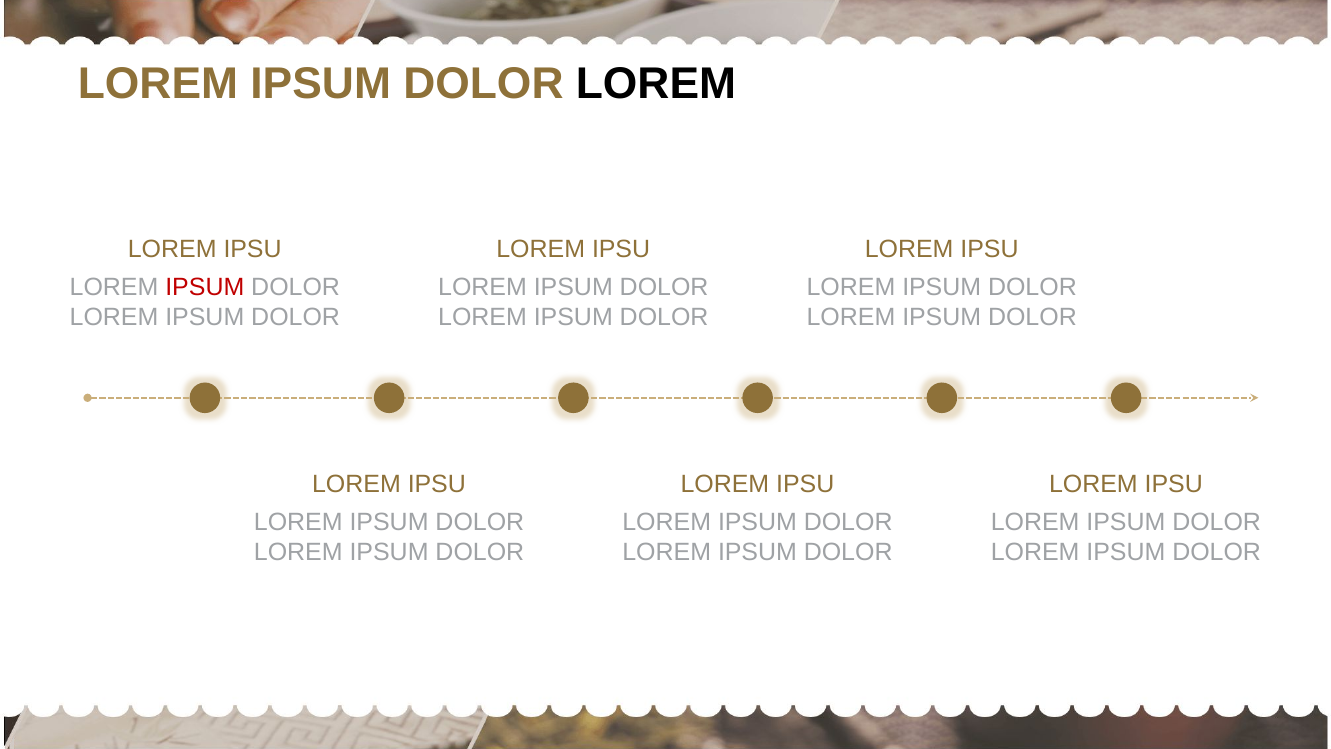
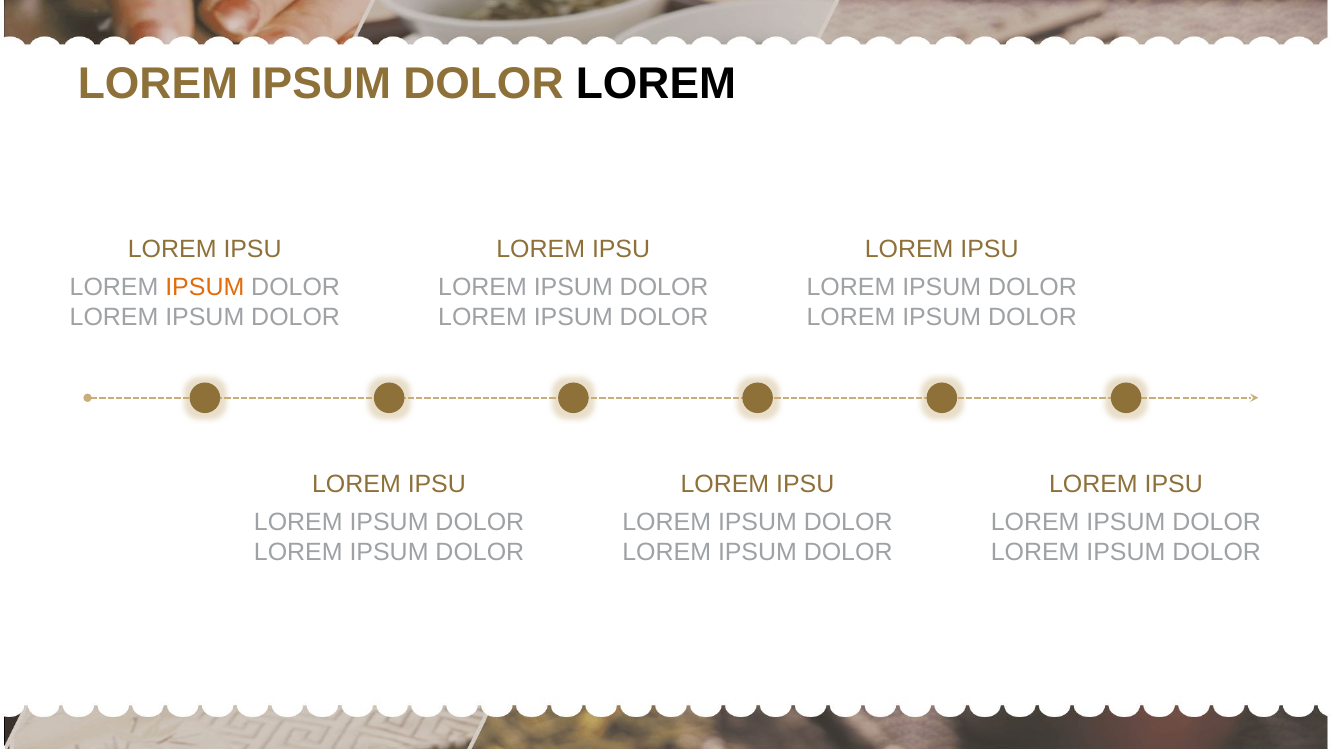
IPSUM colour: red -> orange (205, 287)
